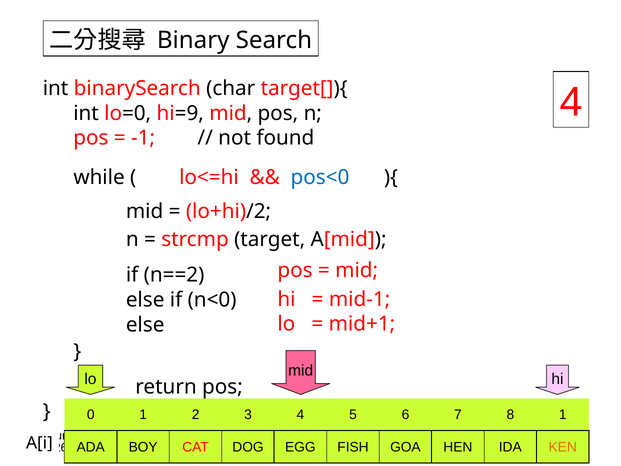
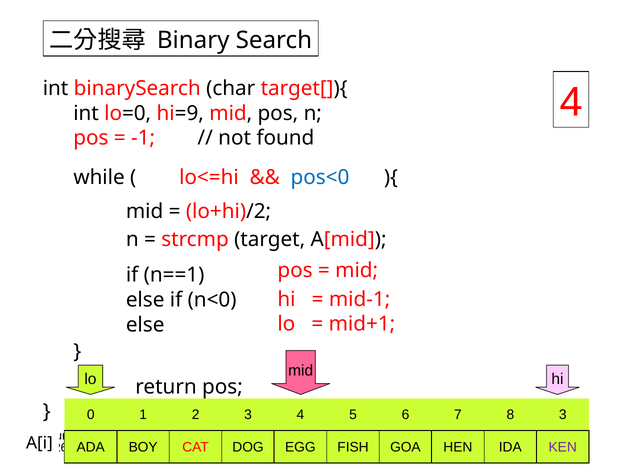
n==2: n==2 -> n==1 (174, 275)
8 1: 1 -> 3 (563, 414)
KEN colour: orange -> purple (563, 447)
